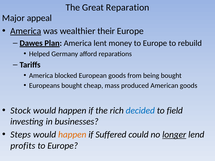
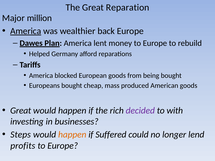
appeal: appeal -> million (39, 18)
their: their -> back (106, 31)
Stock: Stock -> Great (21, 111)
decided colour: blue -> purple (140, 111)
field: field -> with (175, 111)
longer underline: present -> none (174, 135)
